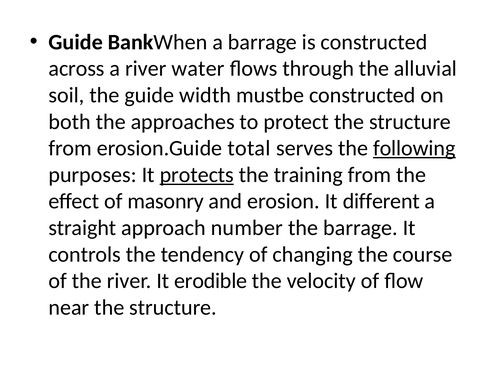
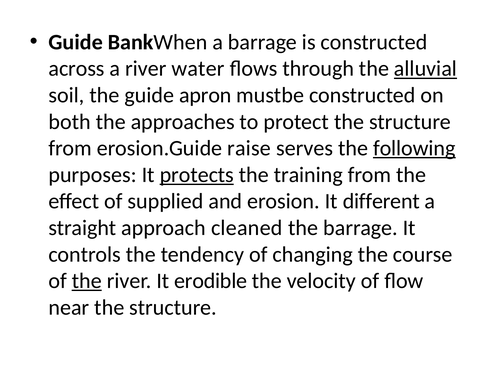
alluvial underline: none -> present (426, 69)
width: width -> apron (205, 95)
total: total -> raise (249, 148)
masonry: masonry -> supplied (166, 201)
number: number -> cleaned (247, 228)
the underline: none -> present (87, 281)
